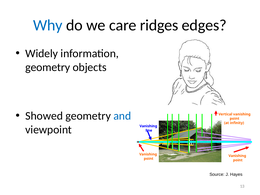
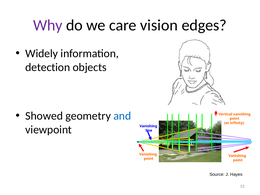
Why colour: blue -> purple (48, 25)
ridges: ridges -> vision (159, 25)
geometry: geometry -> detection (48, 67)
